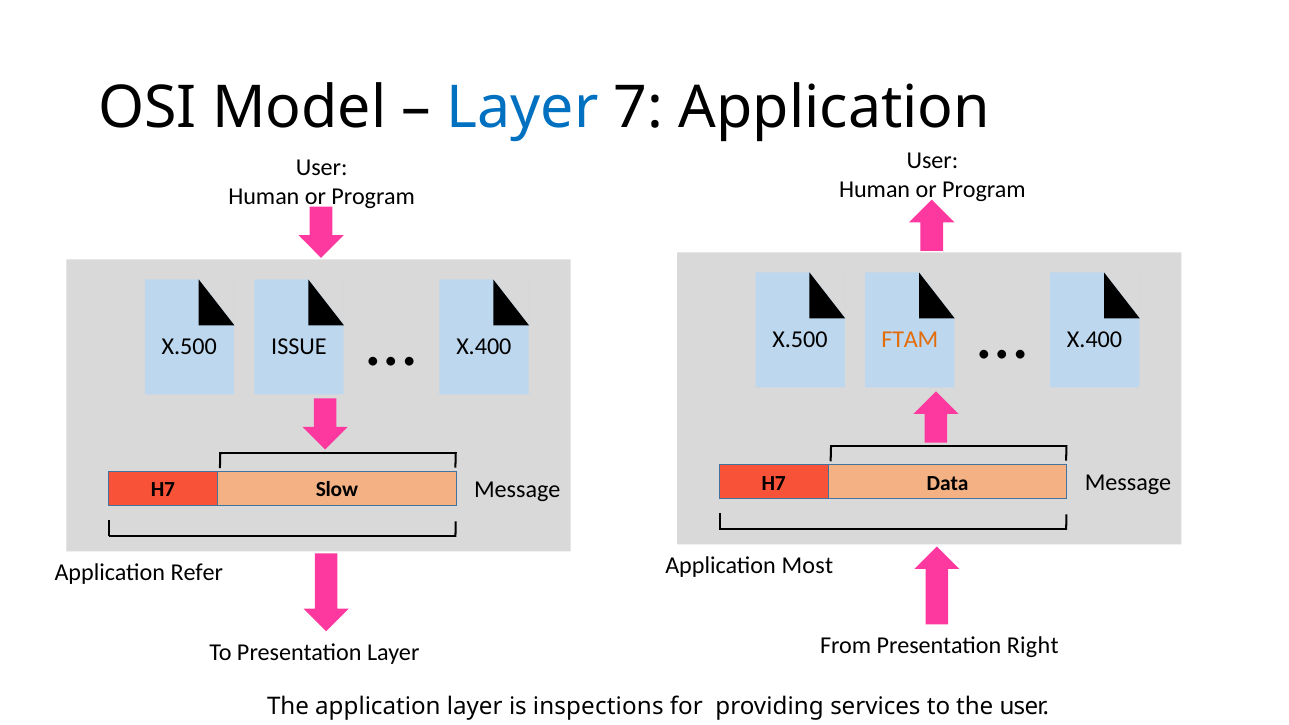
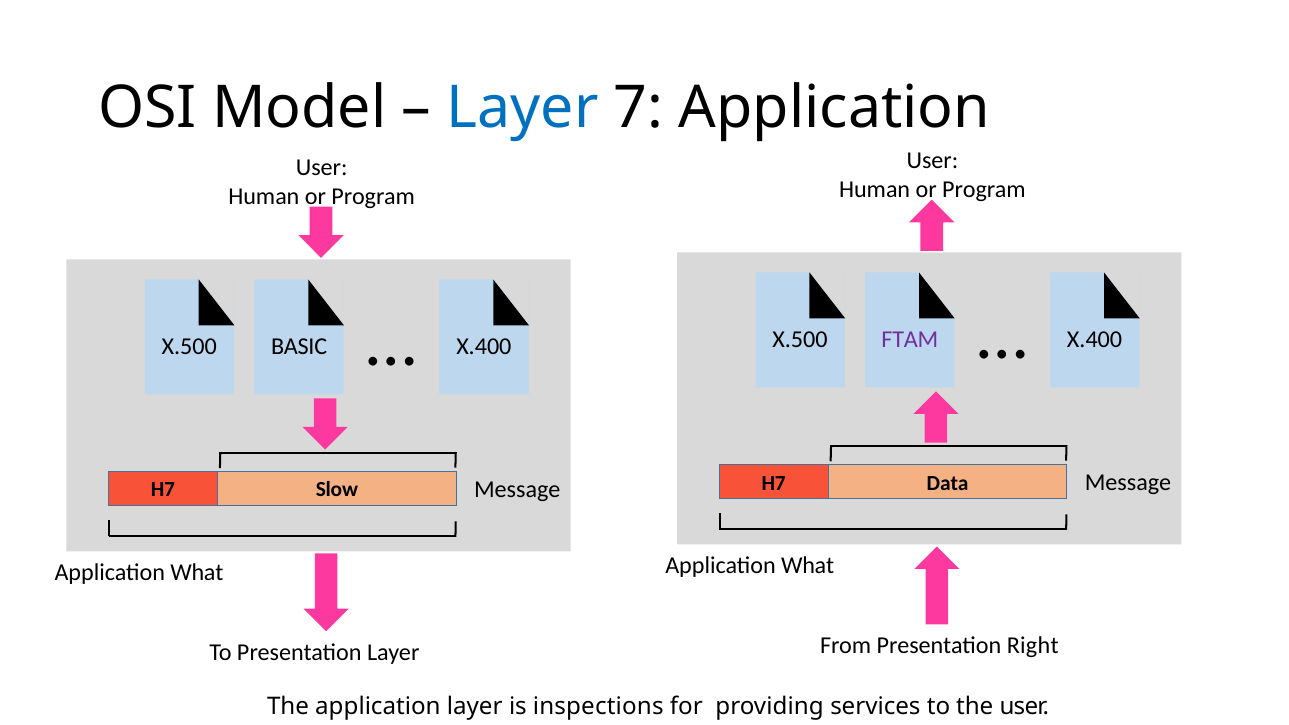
FTAM colour: orange -> purple (910, 339)
ISSUE: ISSUE -> BASIC (299, 346)
Most: Most -> What (808, 565)
Refer: Refer -> What (197, 572)
